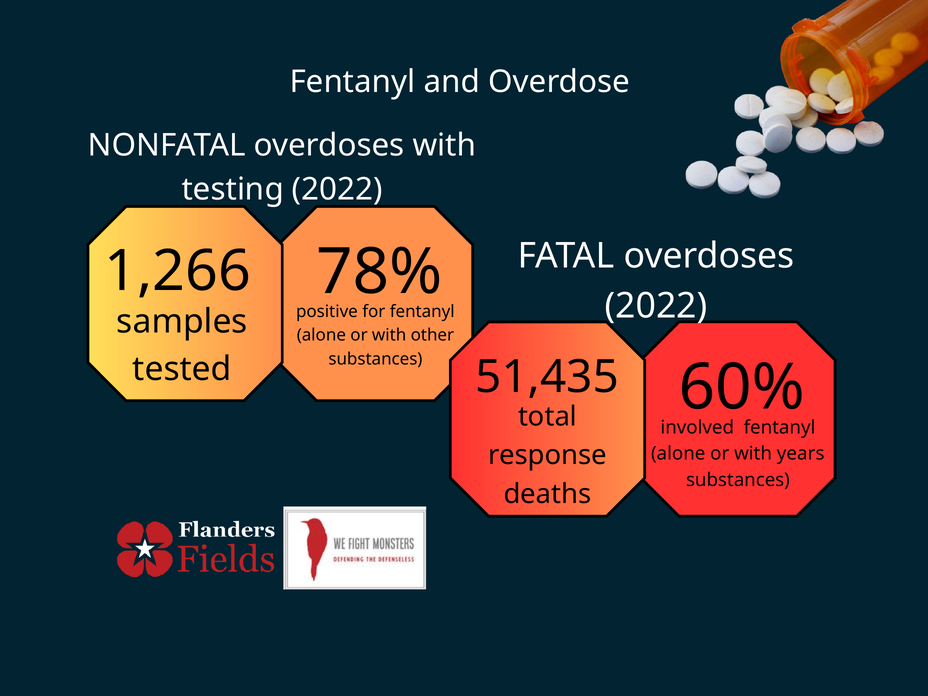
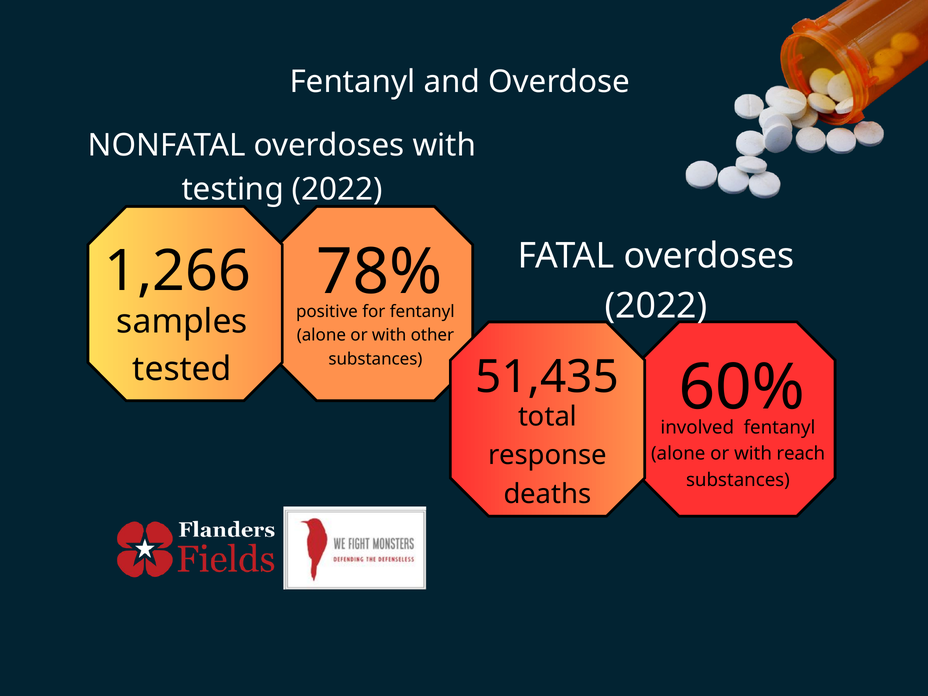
years: years -> reach (801, 454)
